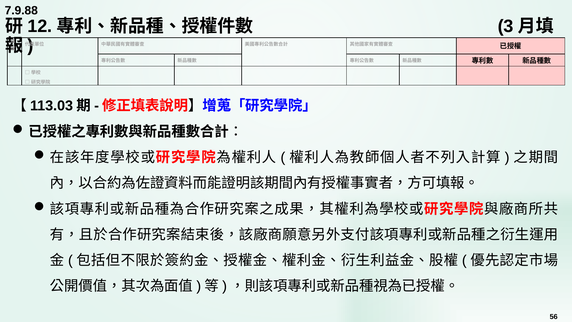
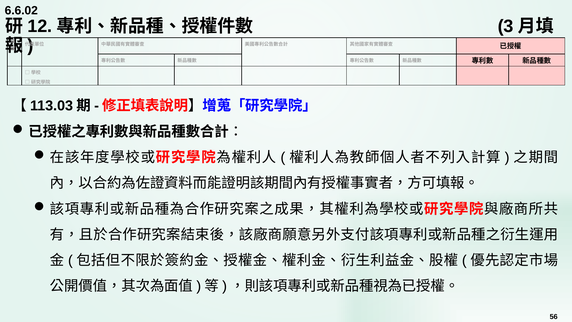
7.9.88: 7.9.88 -> 6.6.02 (21, 11)
